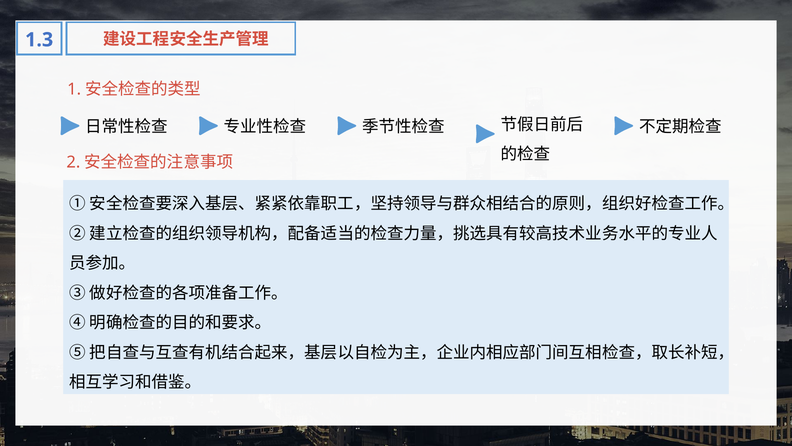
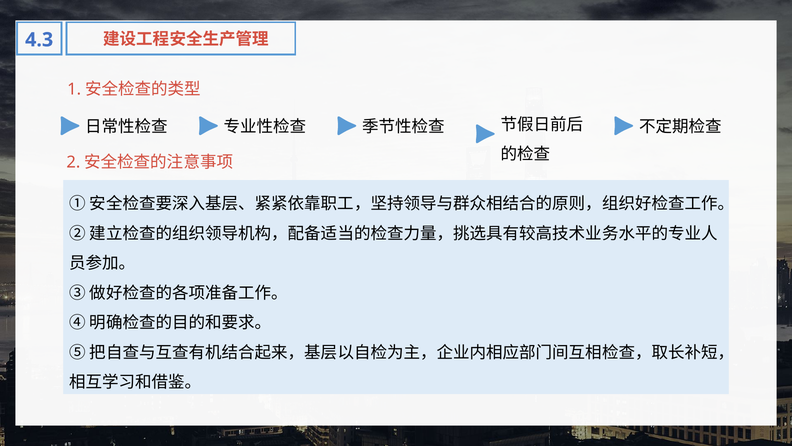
1.3: 1.3 -> 4.3 (39, 40)
